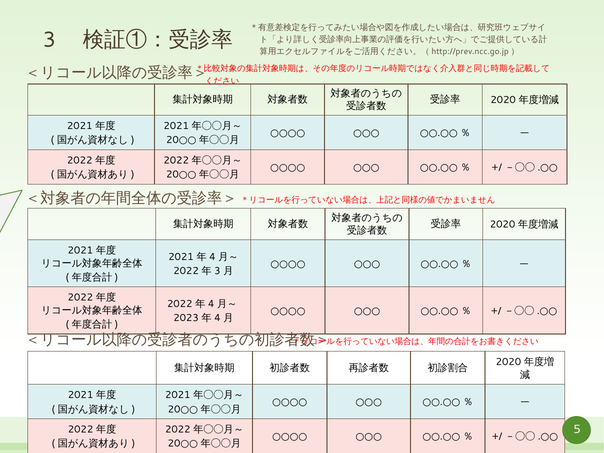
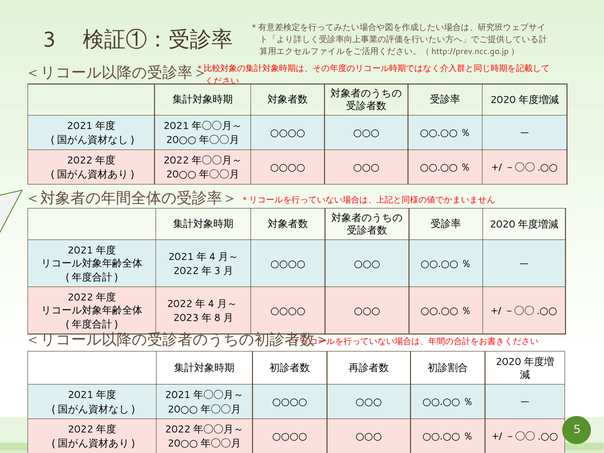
4: 4 -> 8 (217, 318)
